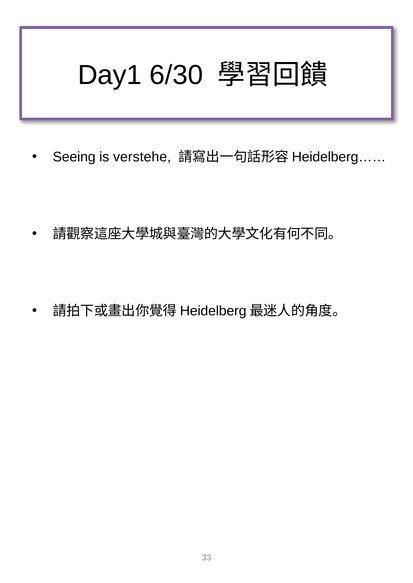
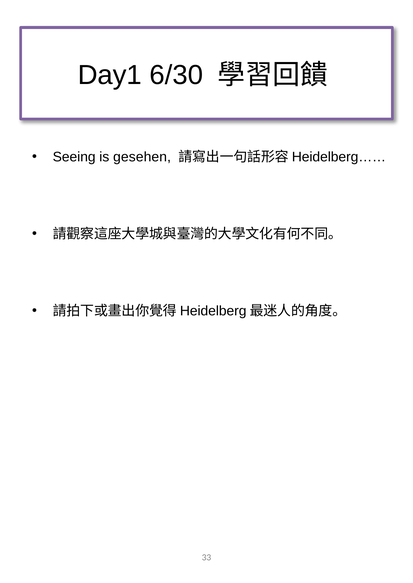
verstehe: verstehe -> gesehen (142, 157)
